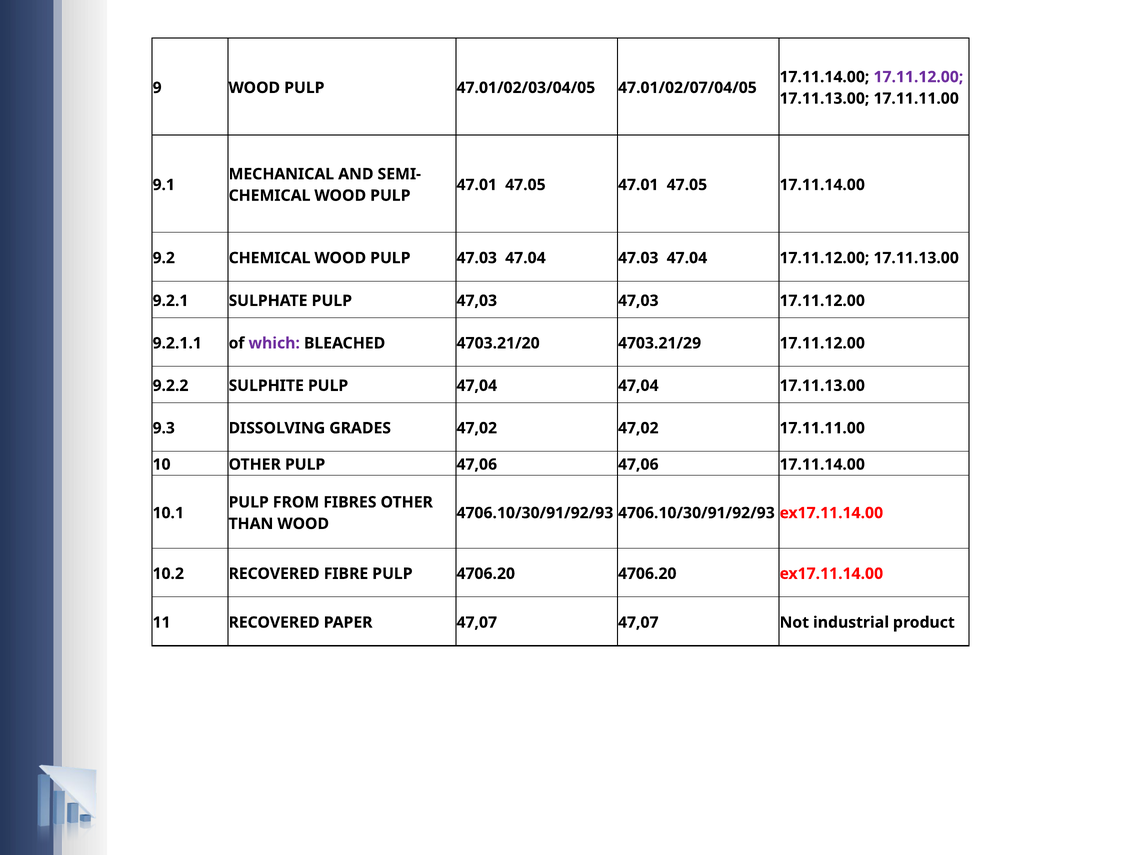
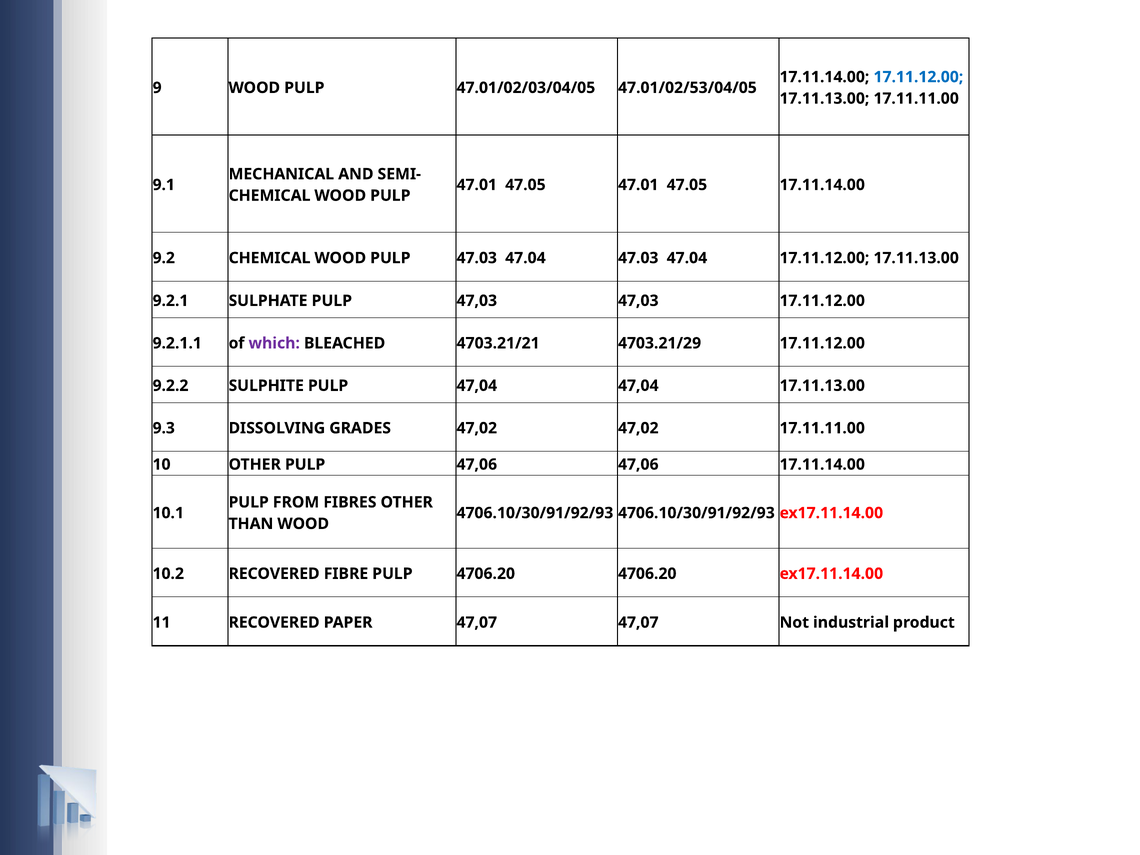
17.11.12.00 colour: purple -> blue (918, 77)
47.01/02/07/04/05: 47.01/02/07/04/05 -> 47.01/02/53/04/05 (687, 88)
4703.21/20: 4703.21/20 -> 4703.21/21 (498, 343)
